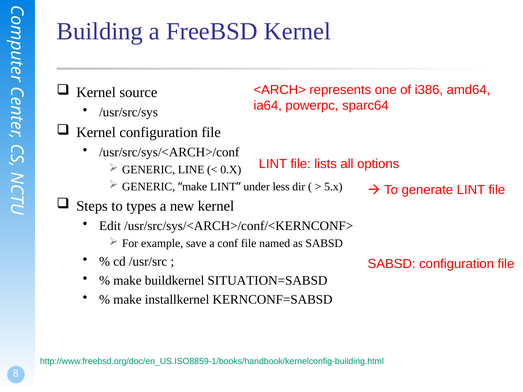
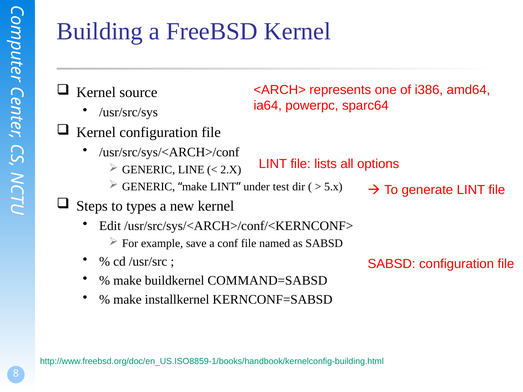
0.X: 0.X -> 2.X (231, 170)
less: less -> test (281, 187)
SITUATION=SABSD: SITUATION=SABSD -> COMMAND=SABSD (267, 281)
